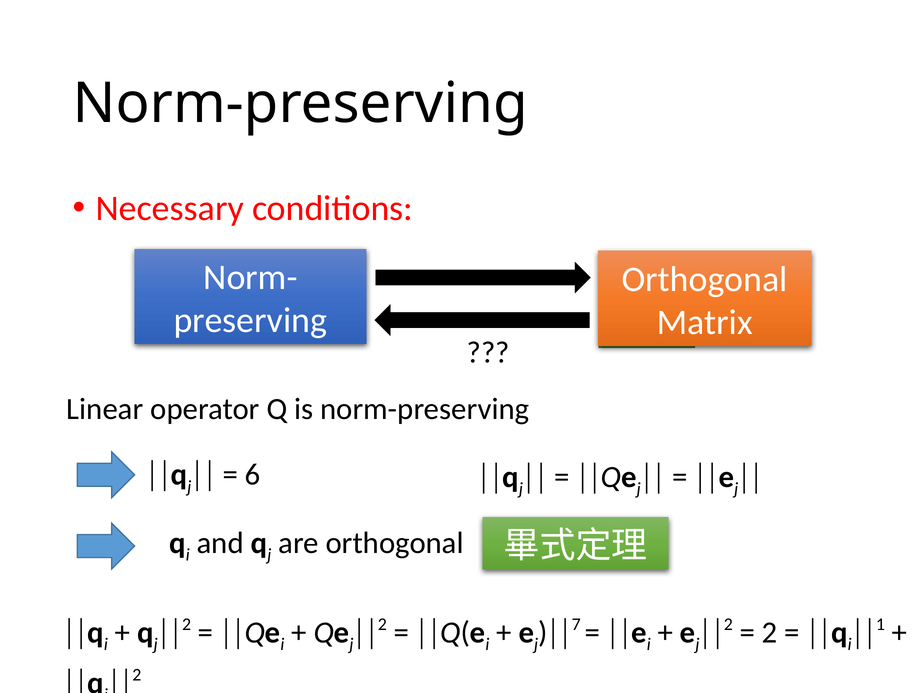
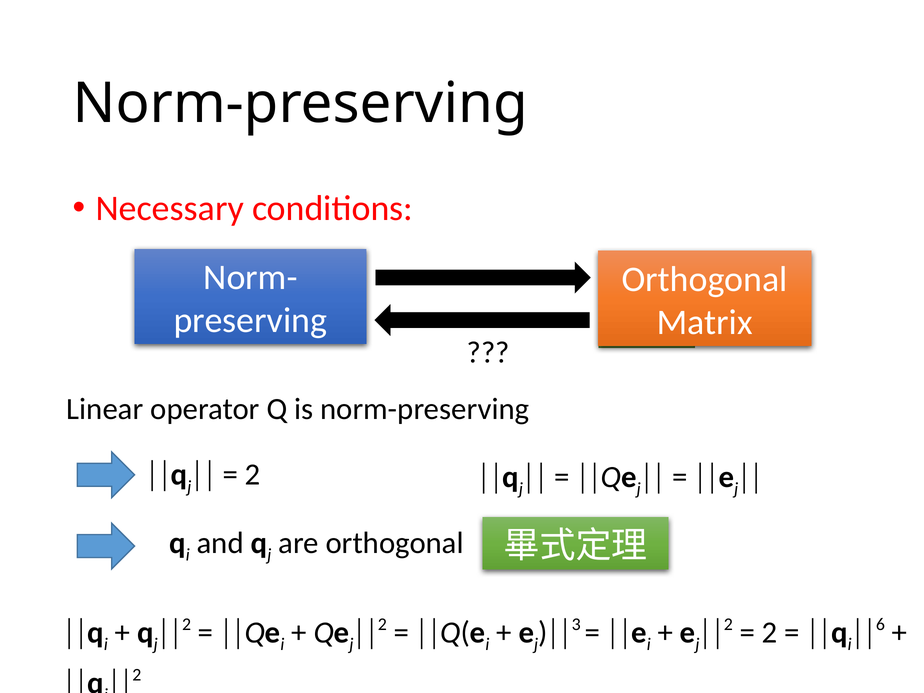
6: 6 -> 2 (253, 475)
7: 7 -> 3 (576, 625)
1: 1 -> 6 (880, 625)
